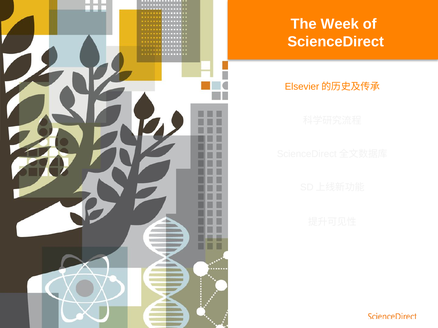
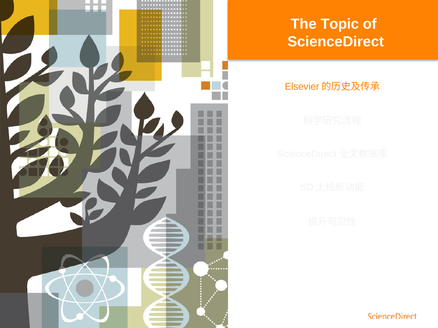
Week: Week -> Topic (340, 24)
